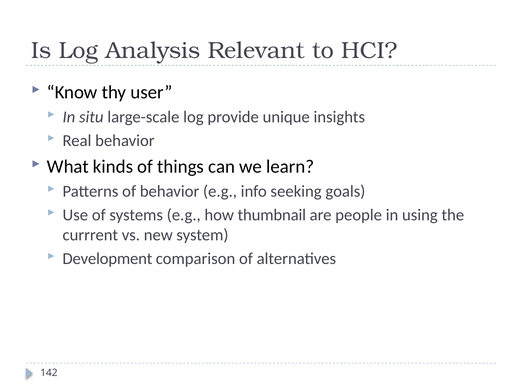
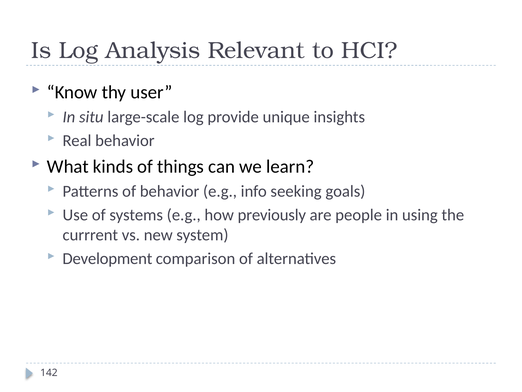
thumbnail: thumbnail -> previously (272, 215)
